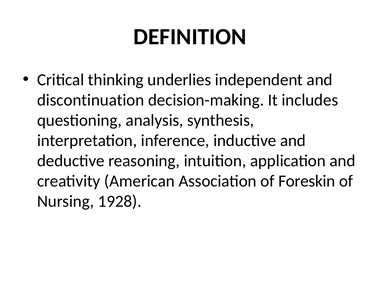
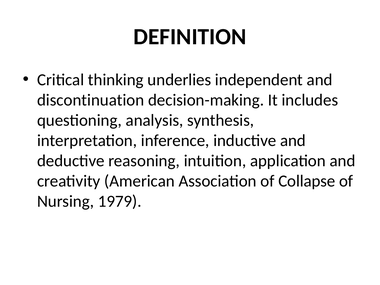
Foreskin: Foreskin -> Collapse (307, 181)
1928: 1928 -> 1979 (120, 201)
